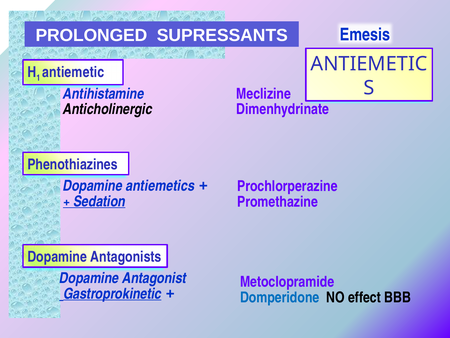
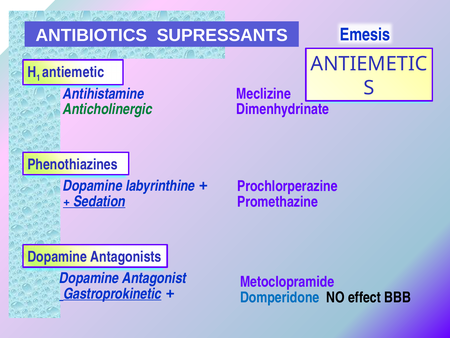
PROLONGED: PROLONGED -> ANTIBIOTICS (91, 35)
Anticholinergic colour: black -> green (108, 109)
antiemetics: antiemetics -> labyrinthine (160, 186)
